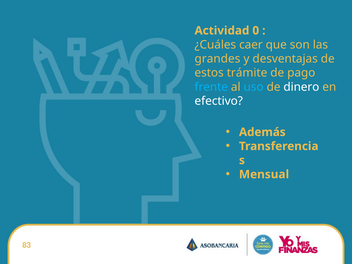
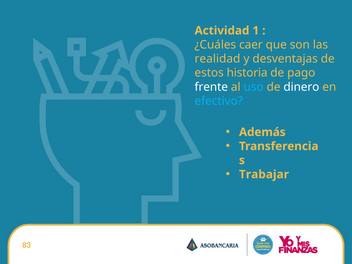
0: 0 -> 1 (256, 31)
grandes: grandes -> realidad (217, 59)
trámite: trámite -> historia (247, 73)
frente colour: light blue -> white (211, 87)
efectivo colour: white -> light blue (219, 101)
Mensual: Mensual -> Trabajar (264, 174)
